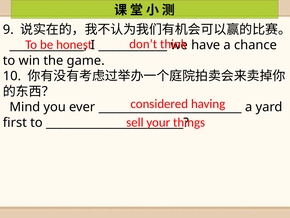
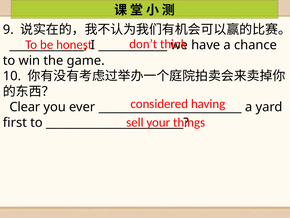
Mind: Mind -> Clear (25, 107)
